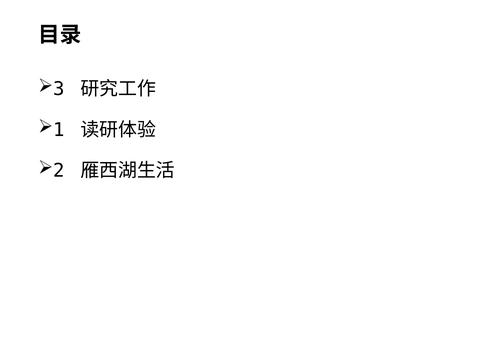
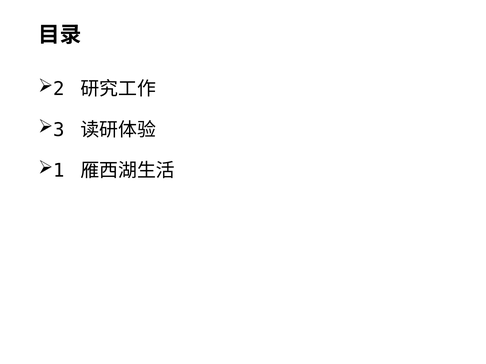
3: 3 -> 2 (59, 89)
1: 1 -> 3 (59, 130)
2: 2 -> 1 (59, 171)
